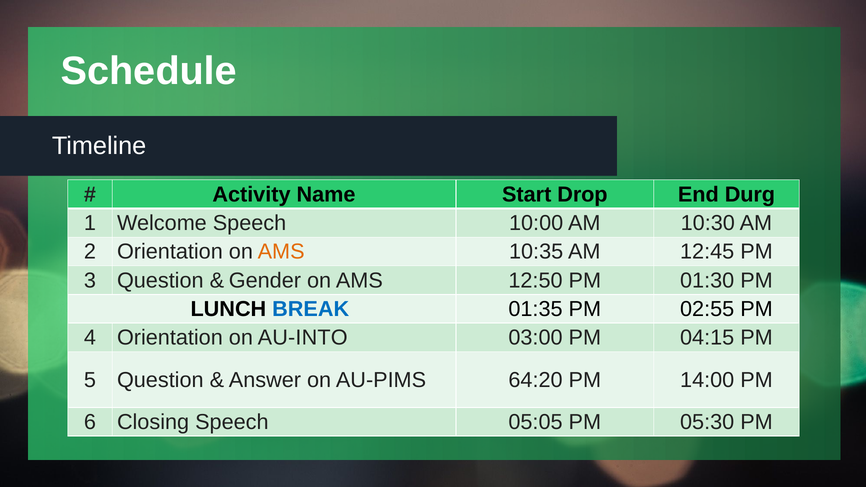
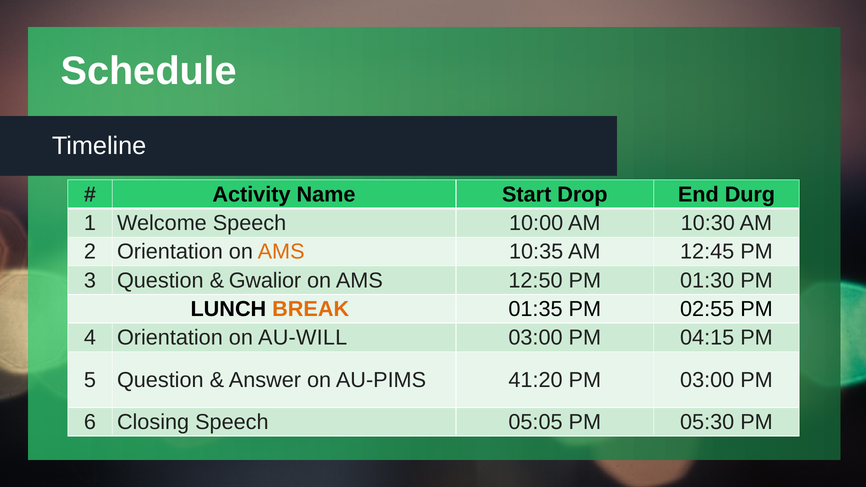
Gender: Gender -> Gwalior (265, 281)
BREAK colour: blue -> orange (311, 309)
AU-INTO: AU-INTO -> AU-WILL (303, 338)
64:20: 64:20 -> 41:20 (536, 380)
PM 14:00: 14:00 -> 03:00 (707, 380)
